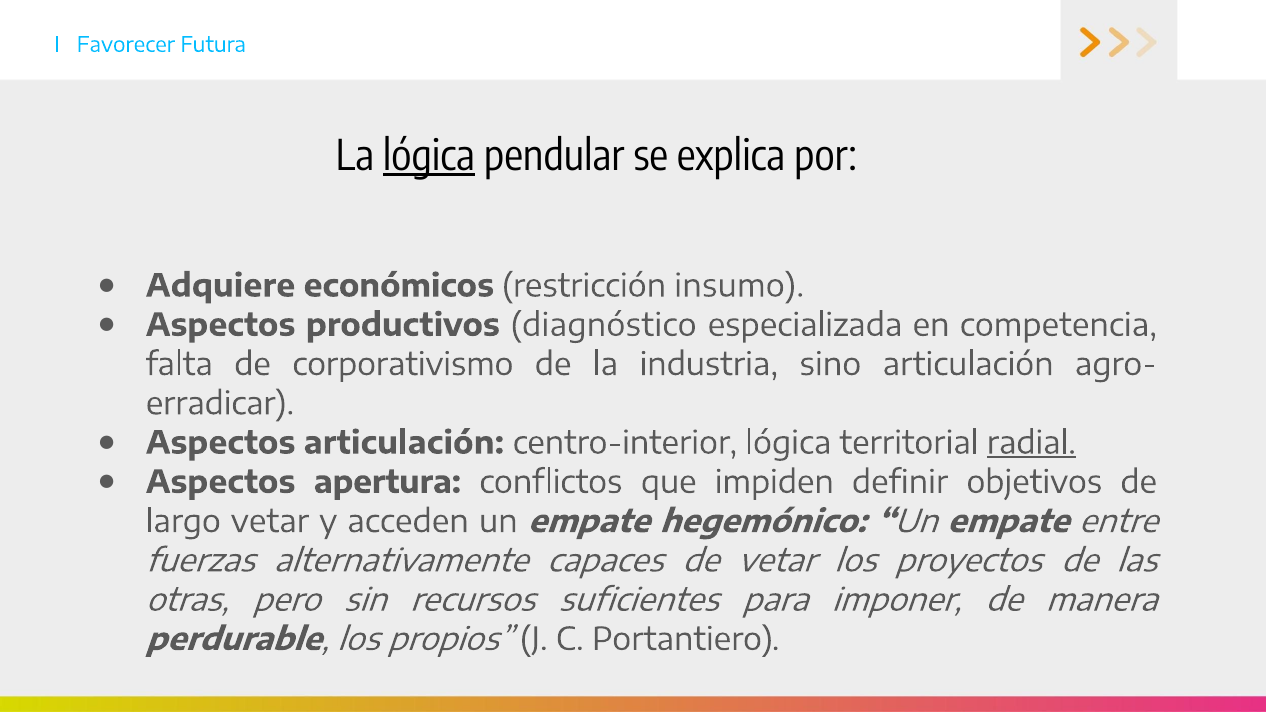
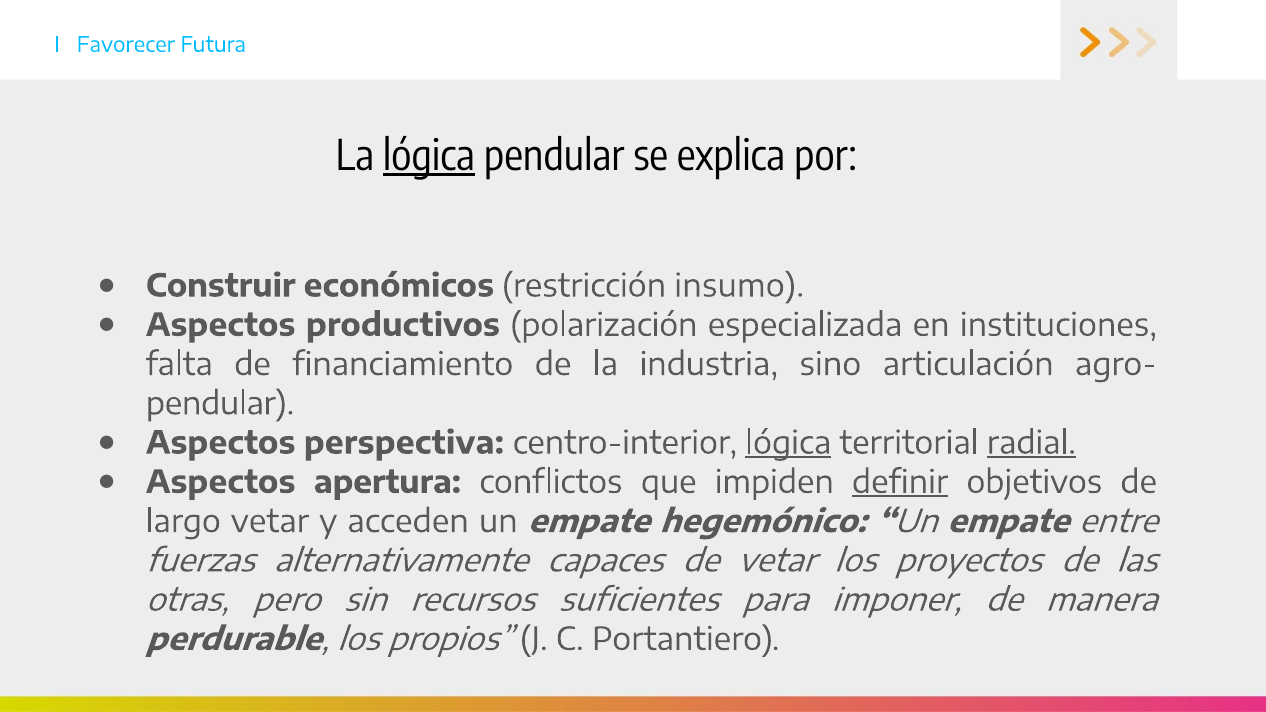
Adquiere: Adquiere -> Construir (221, 286)
diagnóstico: diagnóstico -> polarización (604, 325)
competencia: competencia -> instituciones (1058, 325)
corporativismo: corporativismo -> financiamiento (403, 365)
erradicar: erradicar -> pendular (220, 404)
Aspectos articulación: articulación -> perspectiva (404, 443)
lógica underline: none -> present (788, 443)
definir underline: none -> present (900, 482)
